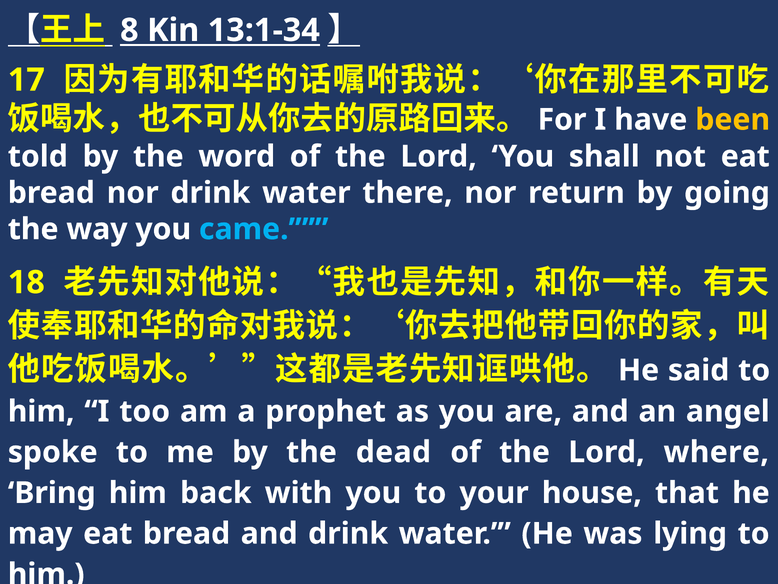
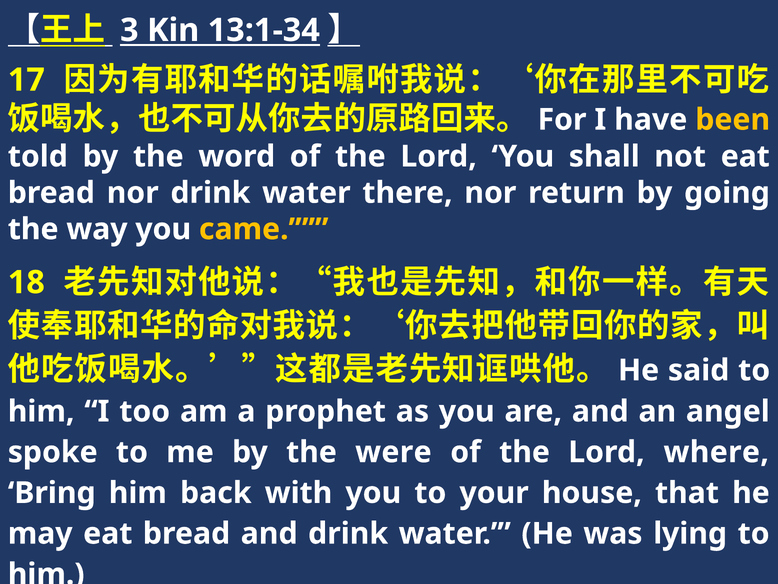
8: 8 -> 3 (129, 30)
came colour: light blue -> yellow (264, 229)
dead: dead -> were (393, 452)
